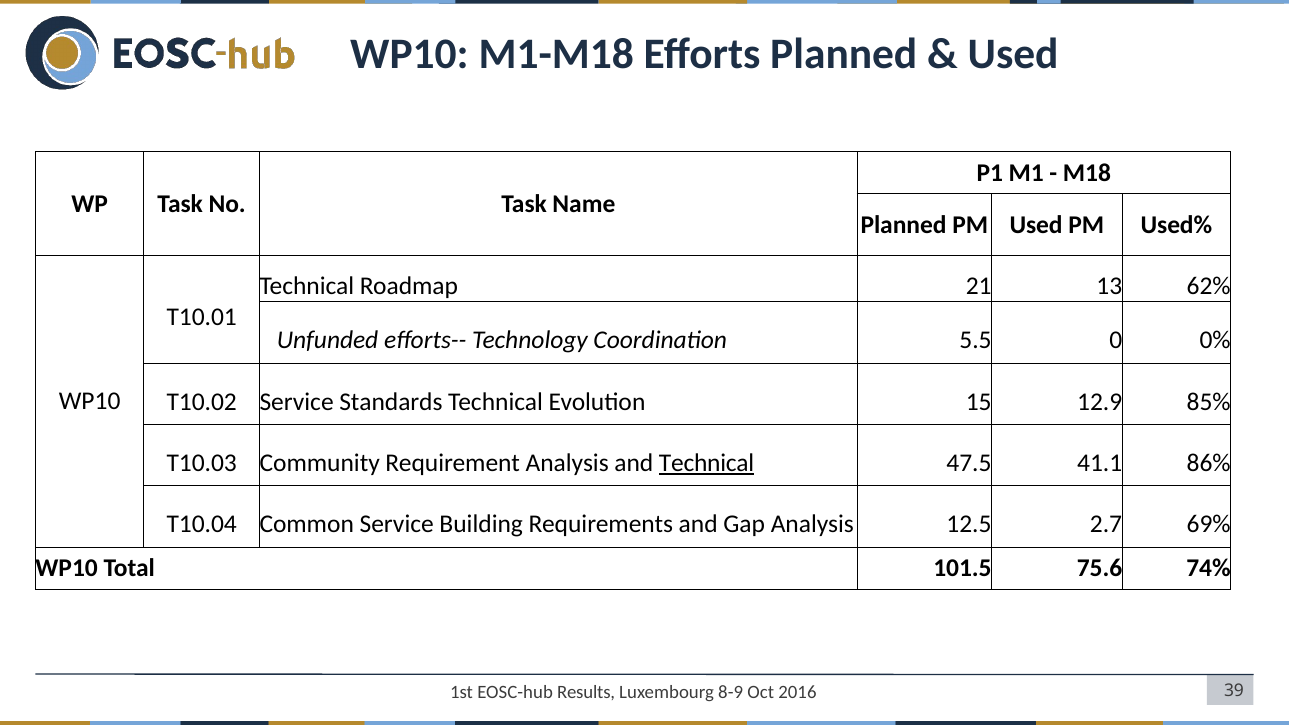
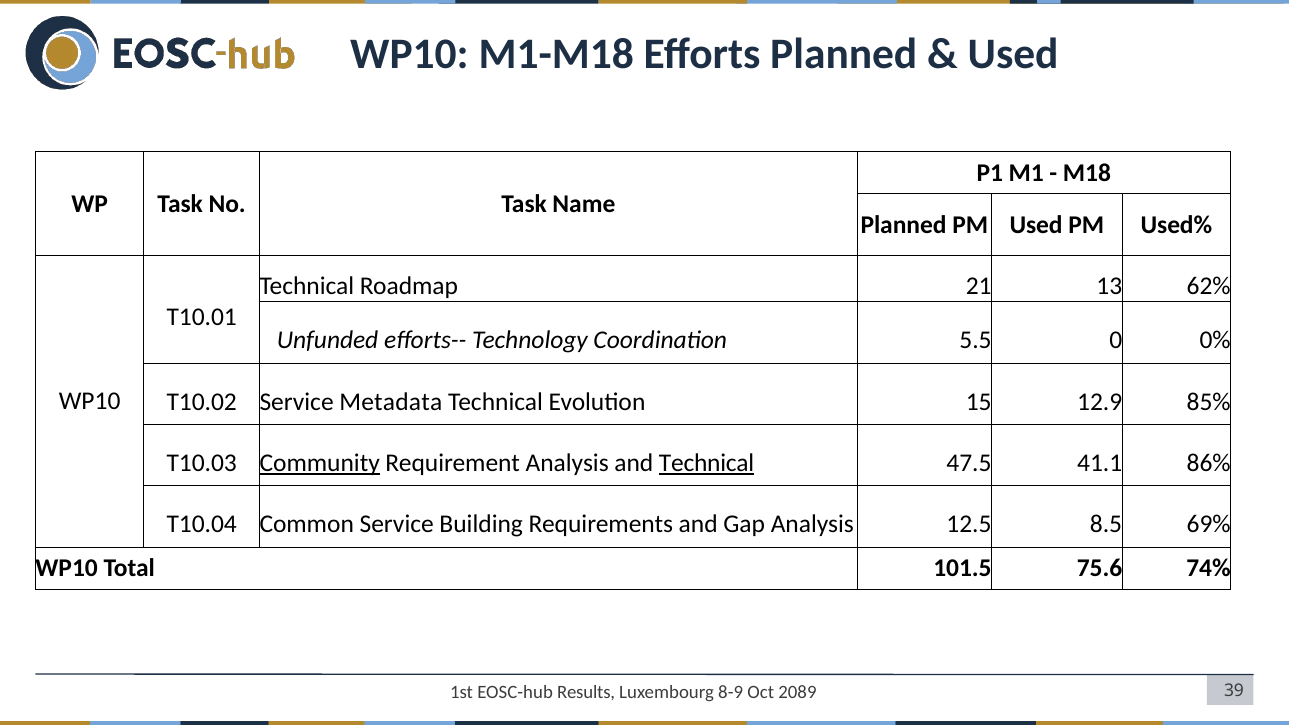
Standards: Standards -> Metadata (391, 402)
Community underline: none -> present (320, 463)
2.7: 2.7 -> 8.5 (1106, 524)
2016: 2016 -> 2089 (797, 692)
